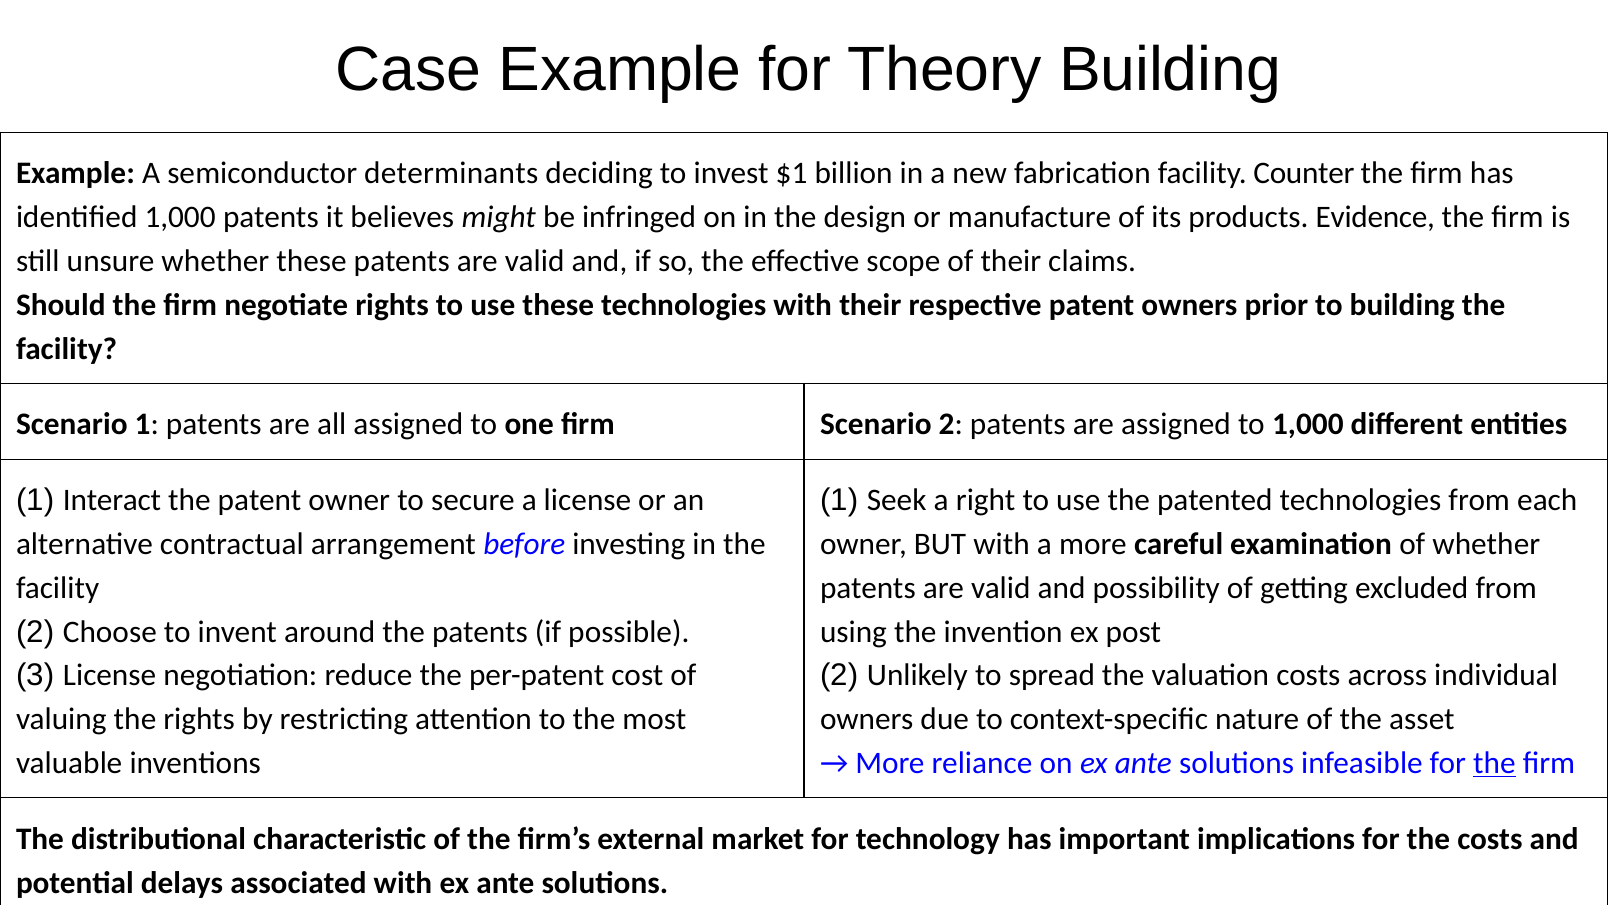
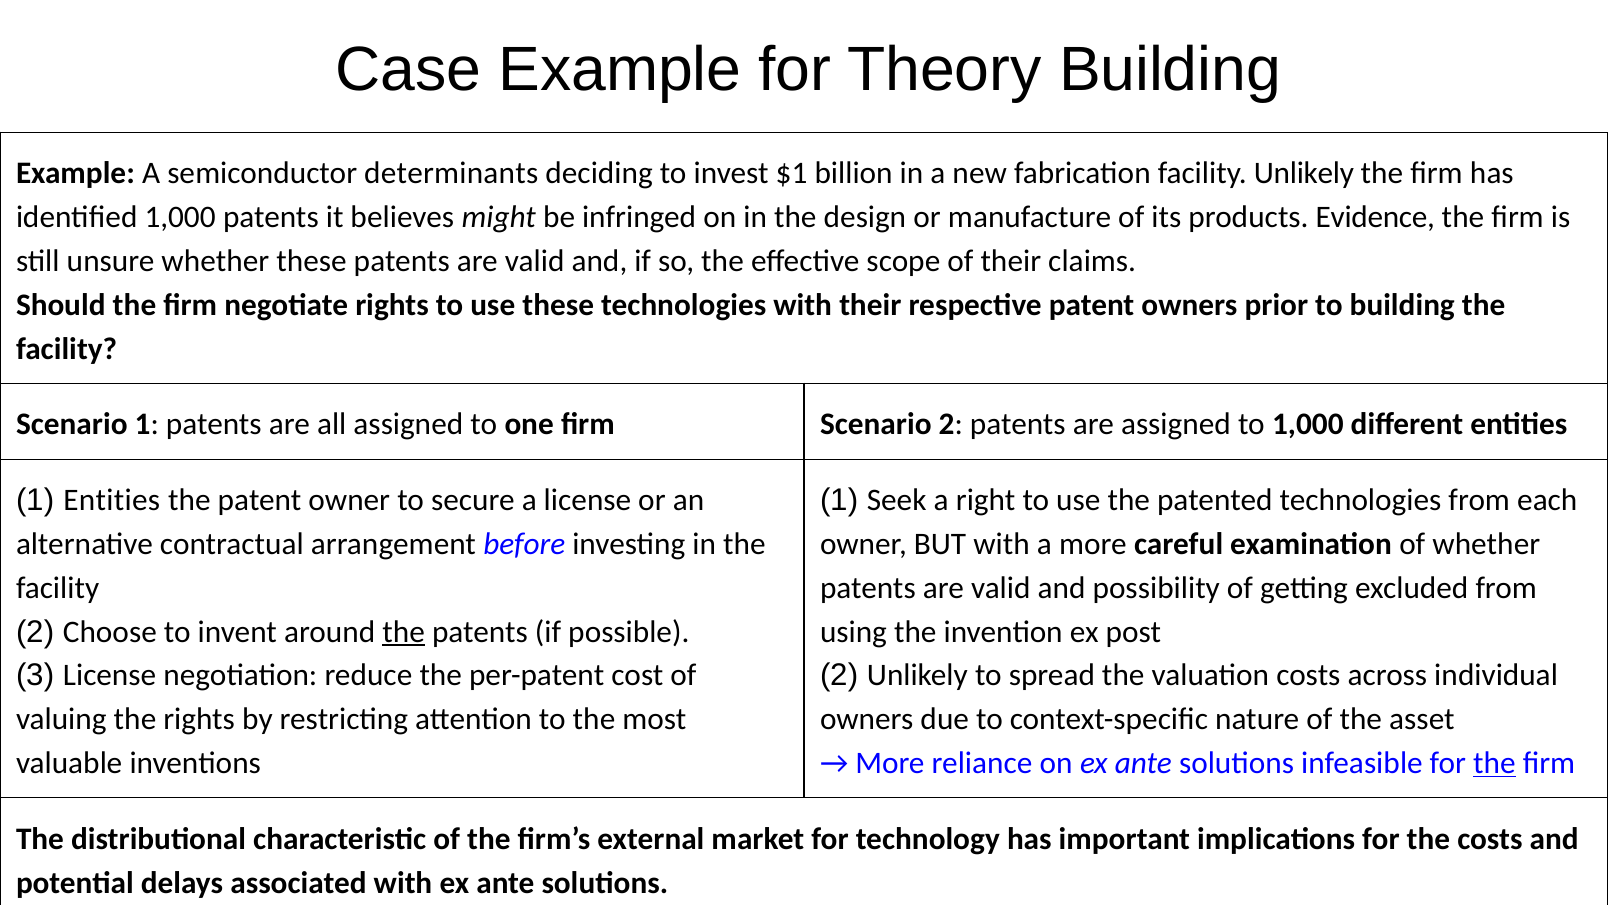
facility Counter: Counter -> Unlikely (1304, 174)
1 Interact: Interact -> Entities (112, 500)
the underline: none -> present (404, 631)
